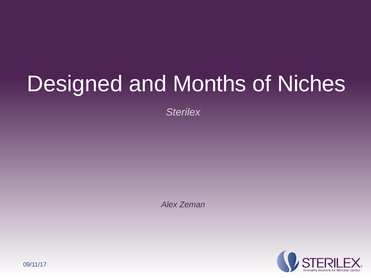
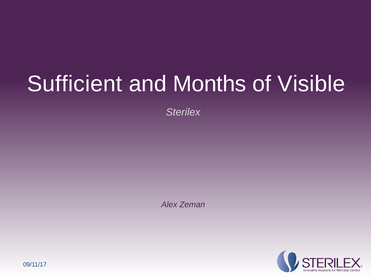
Designed: Designed -> Sufficient (75, 84)
Niches: Niches -> Visible (311, 84)
